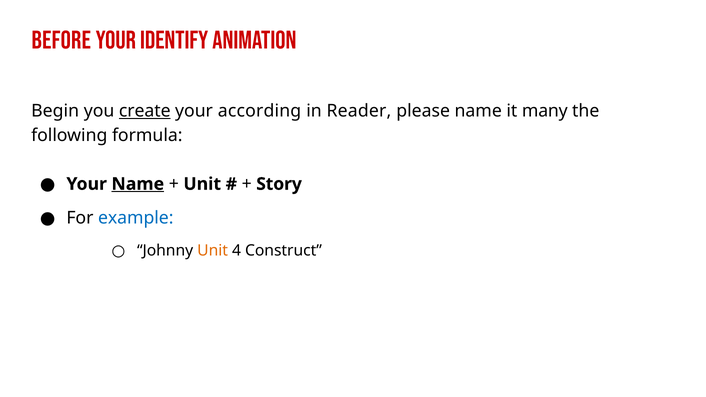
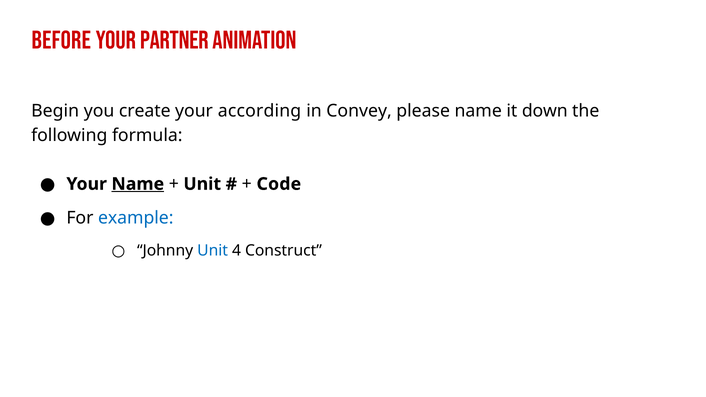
Identify: Identify -> Partner (174, 40)
create underline: present -> none (145, 111)
Reader: Reader -> Convey (359, 111)
many: many -> down (545, 111)
Story: Story -> Code (279, 184)
Unit colour: orange -> blue (213, 251)
